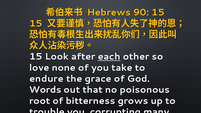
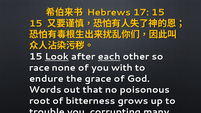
90: 90 -> 17 (141, 12)
Look underline: none -> present (57, 57)
love: love -> race (39, 68)
take: take -> with (122, 68)
